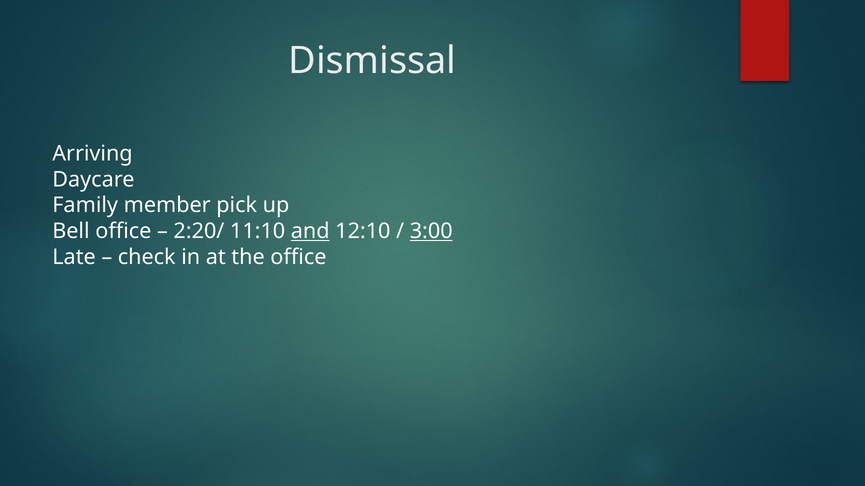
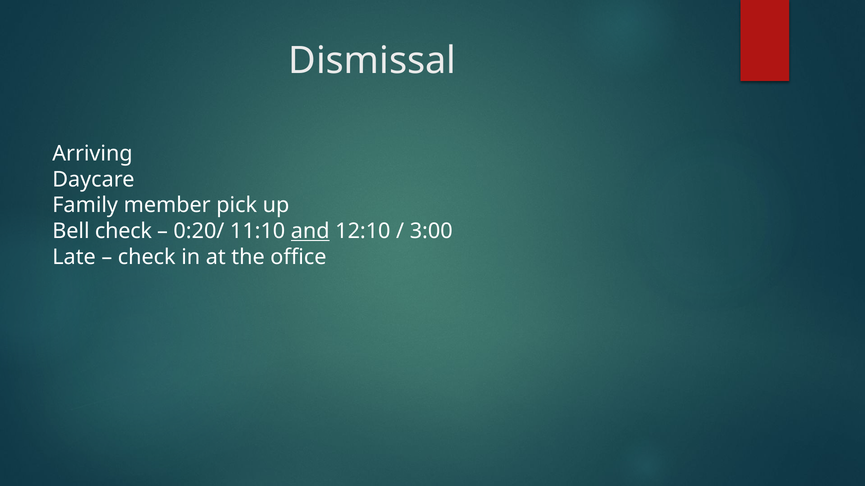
Bell office: office -> check (123, 232)
2:20/: 2:20/ -> 0:20/ (199, 232)
3:00 underline: present -> none (431, 232)
